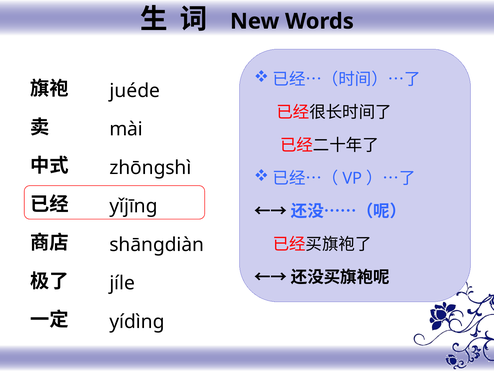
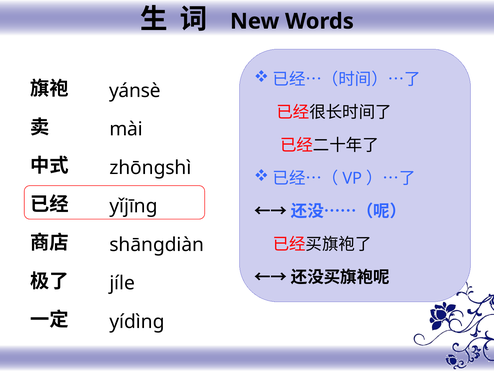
juéde: juéde -> yánsè (135, 91)
